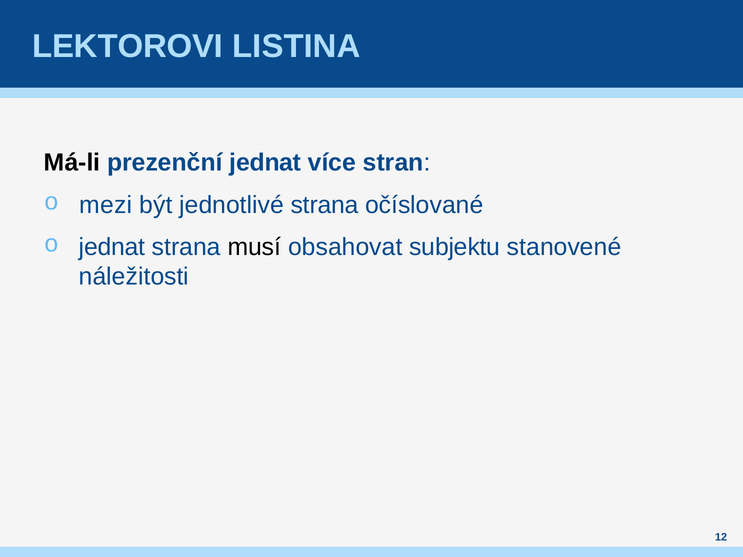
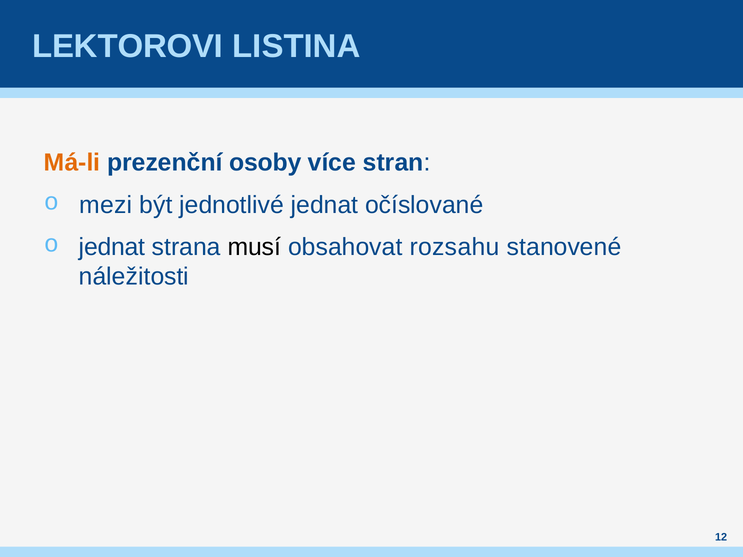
Má-li colour: black -> orange (72, 163)
prezenční jednat: jednat -> osoby (265, 163)
jednotlivé strana: strana -> jednat (324, 205)
subjektu: subjektu -> rozsahu (455, 247)
